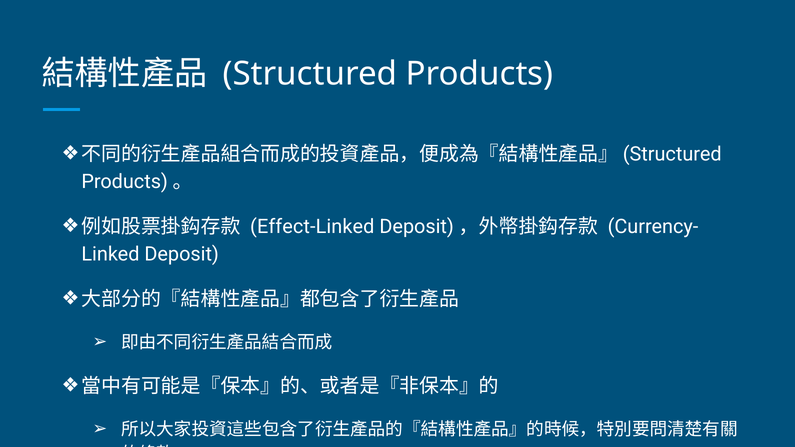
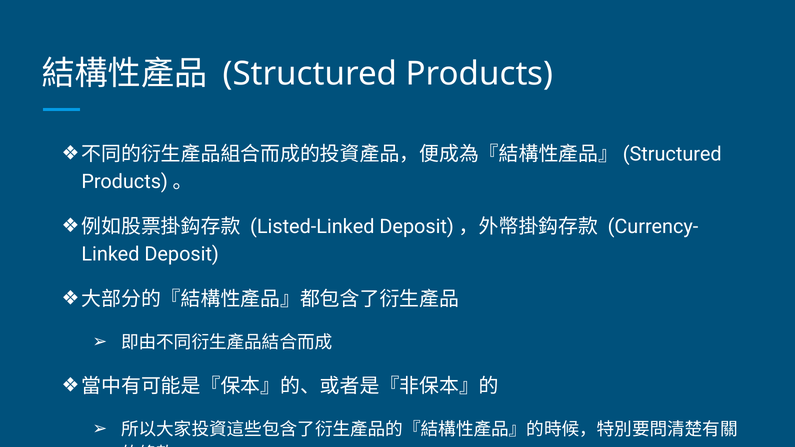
Effect-Linked: Effect-Linked -> Listed-Linked (312, 227)
